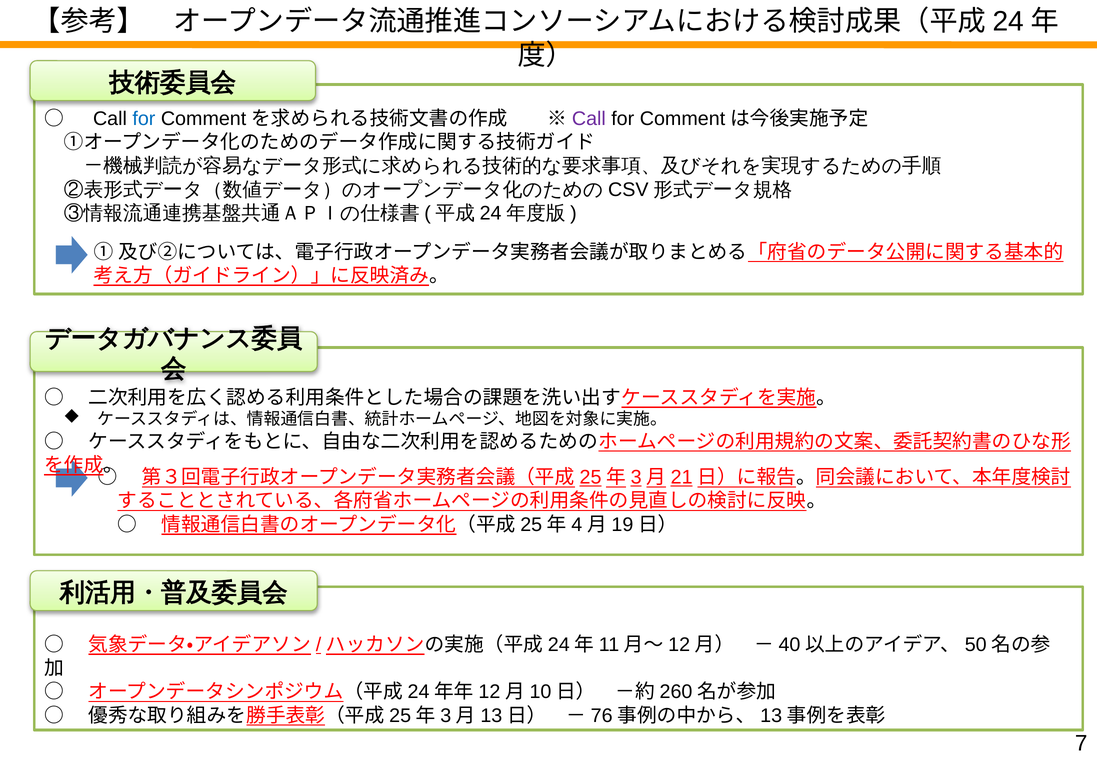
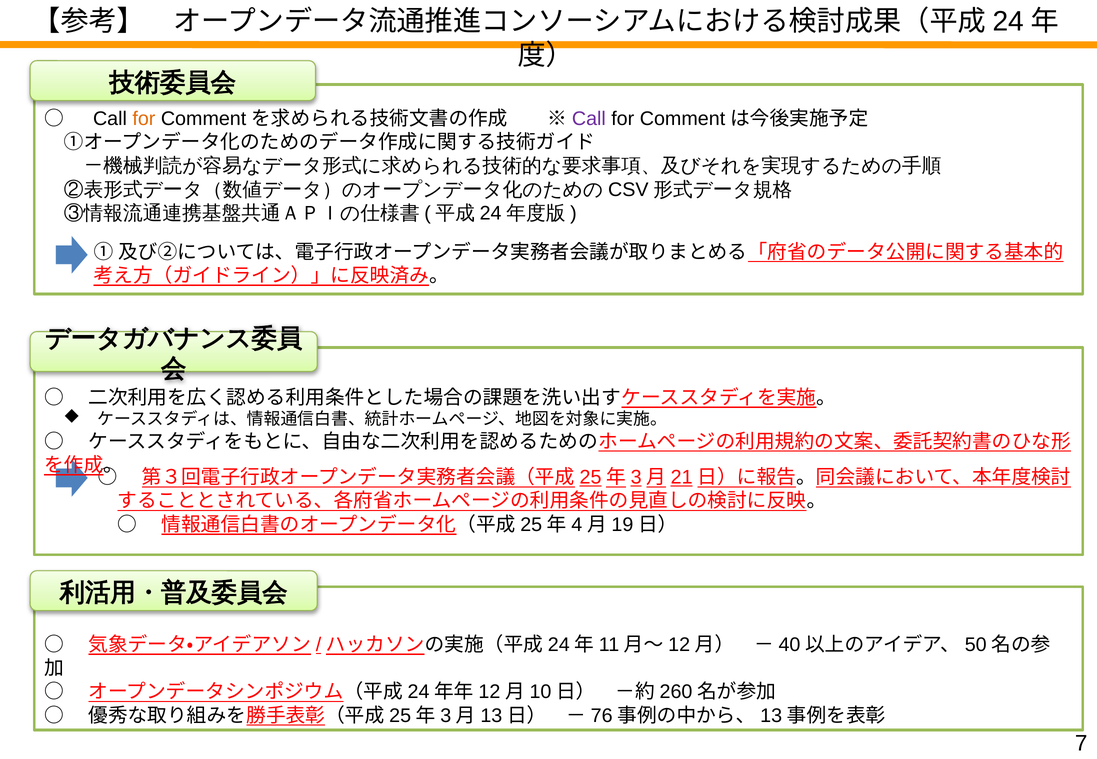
for colour: blue -> orange (144, 119)
